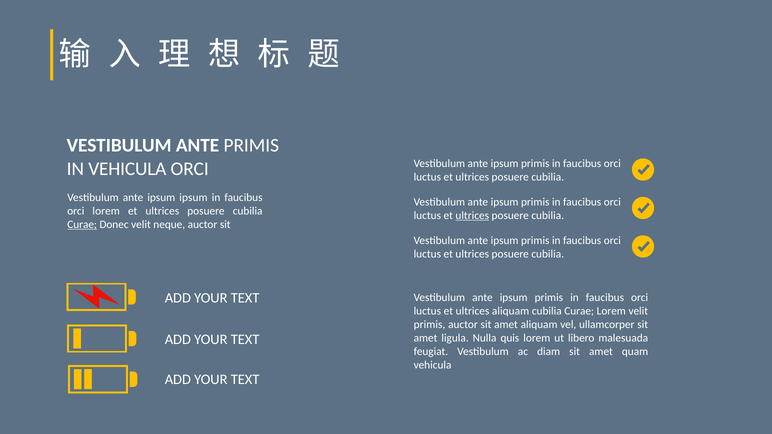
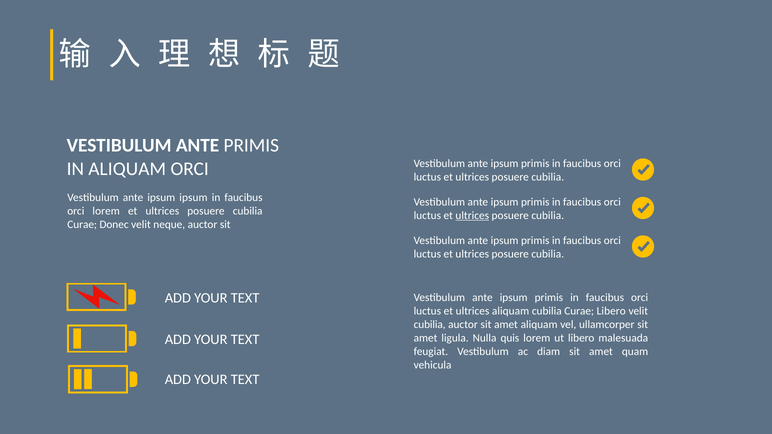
IN VEHICULA: VEHICULA -> ALIQUAM (127, 169)
Curae underline: present -> none (82, 225)
Curae Lorem: Lorem -> Libero (611, 311)
primis: primis -> cubilia (430, 325)
